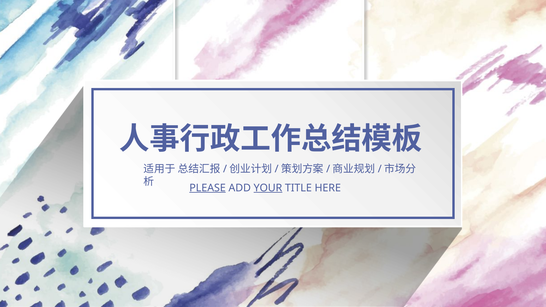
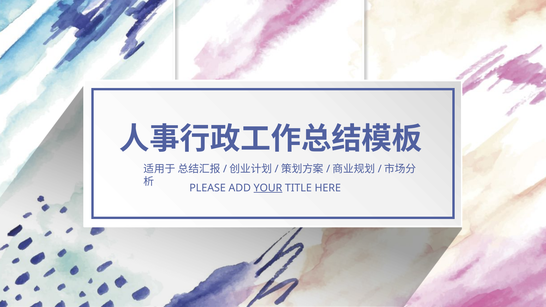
PLEASE underline: present -> none (208, 188)
